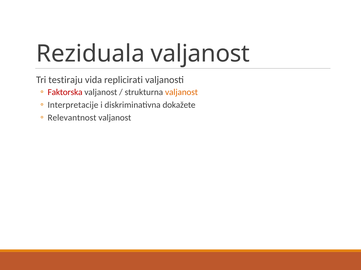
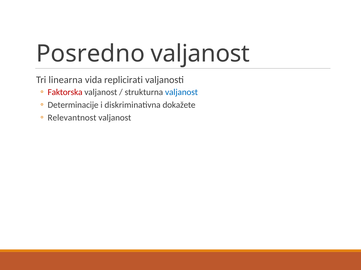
Reziduala: Reziduala -> Posredno (90, 54)
testiraju: testiraju -> linearna (66, 80)
valjanost colour: orange -> blue (181, 92)
Interpretacije: Interpretacije -> Determinacije (73, 105)
